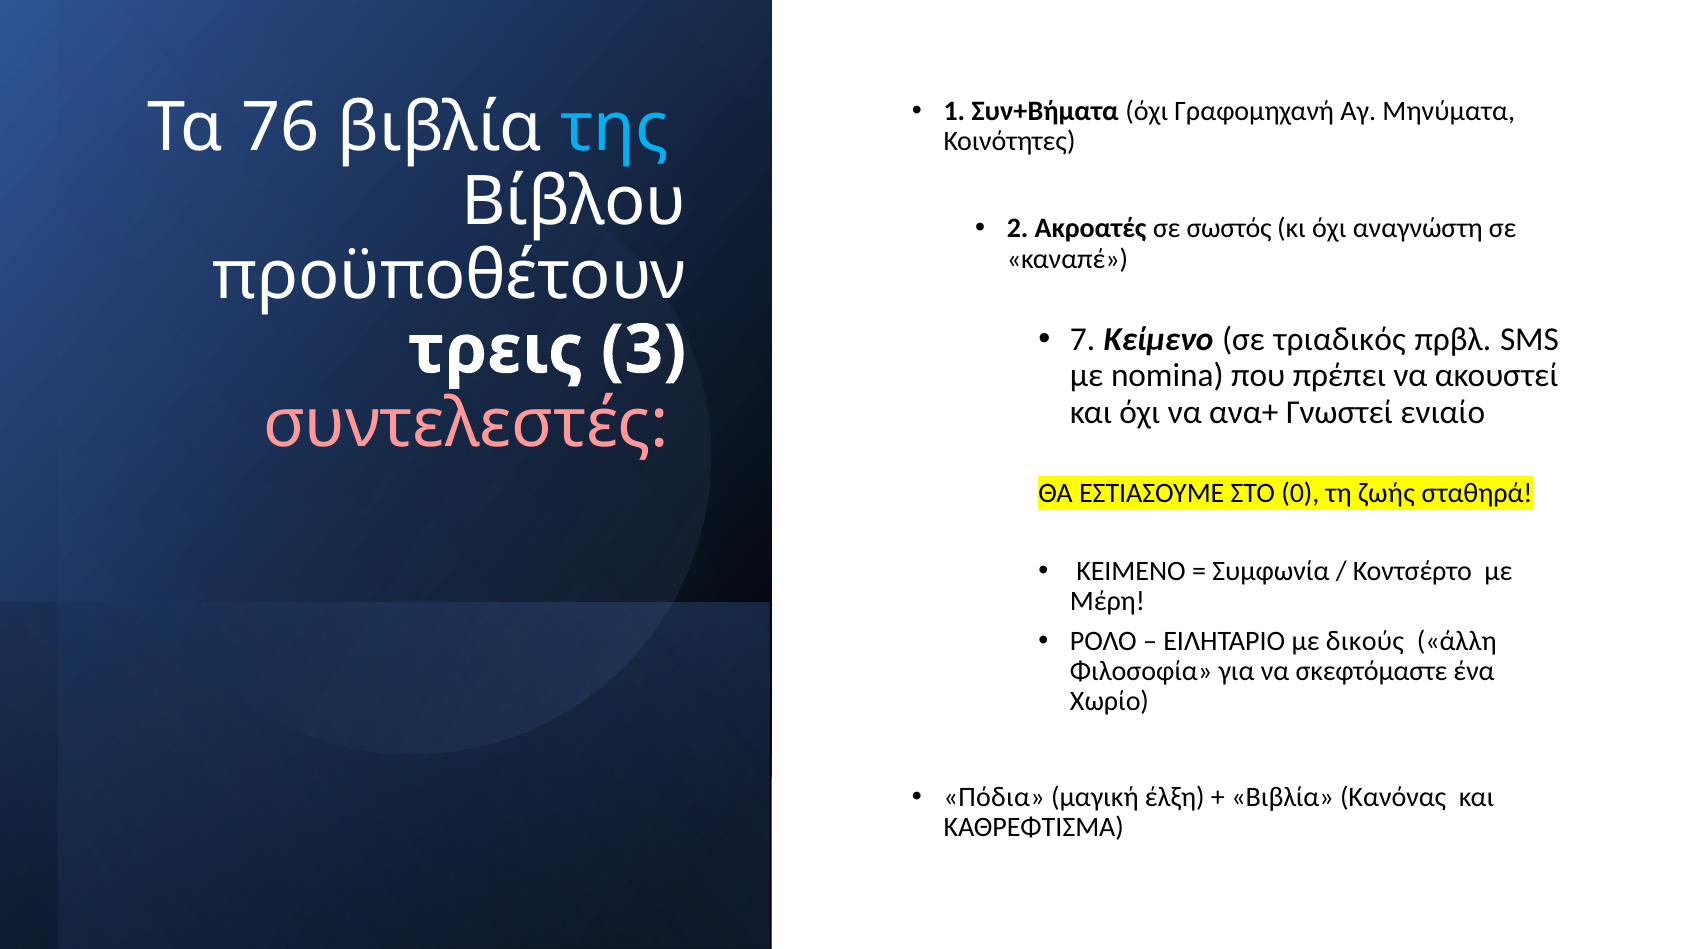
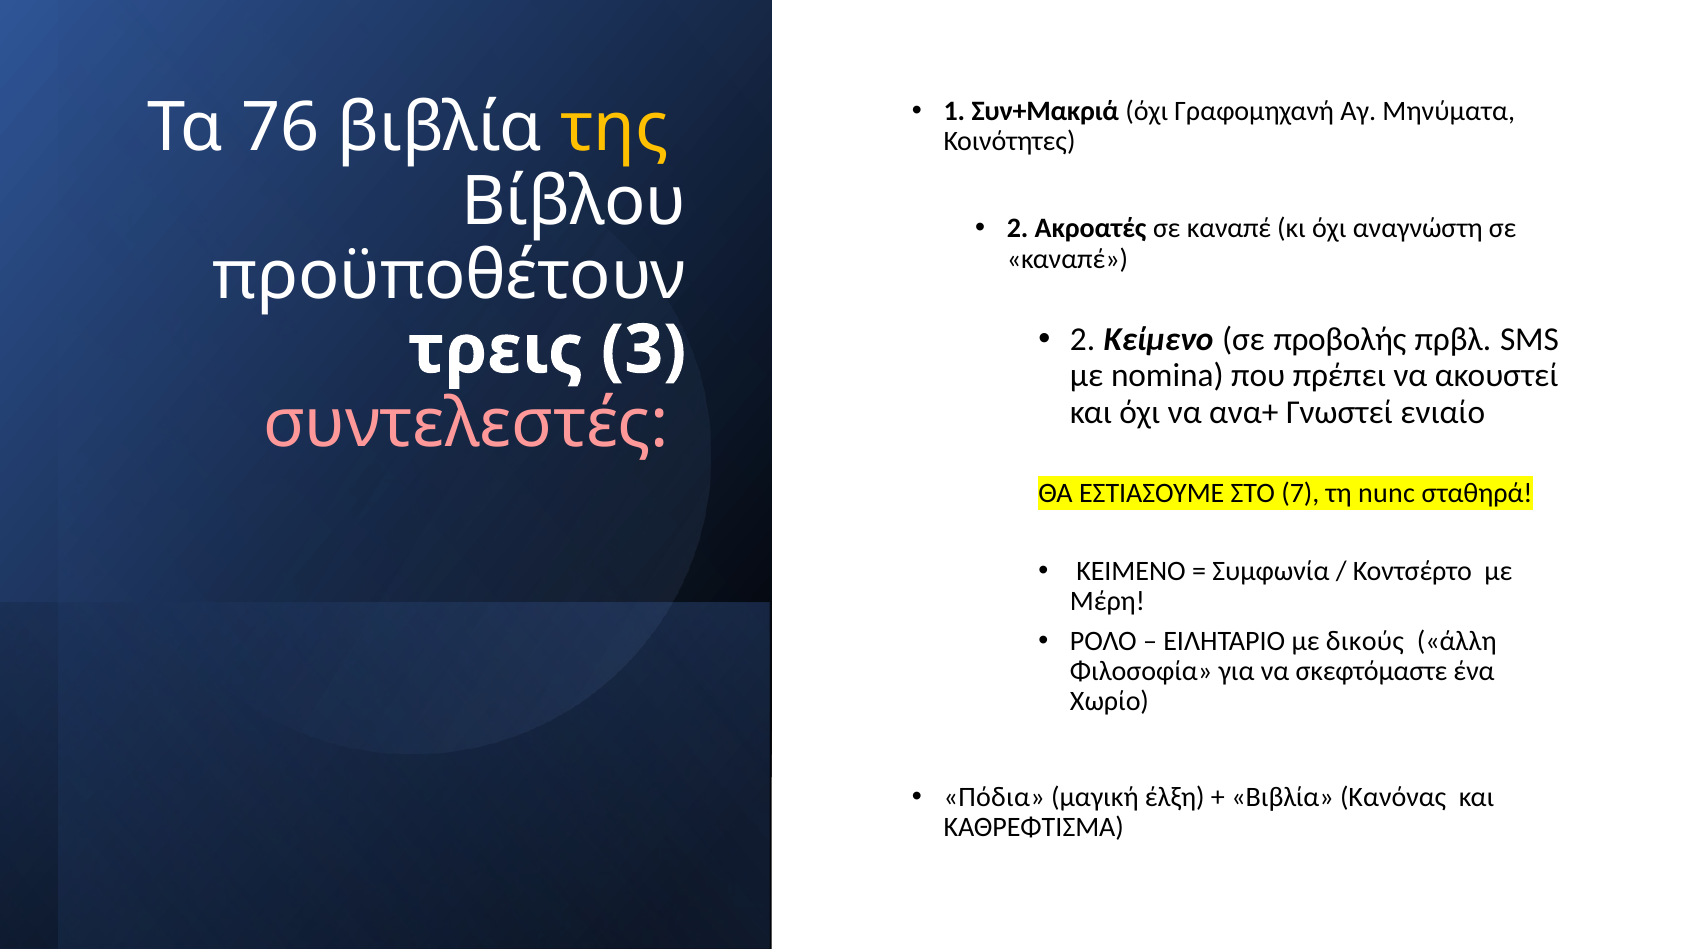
Συν+Βήματα: Συν+Βήματα -> Συν+Μακριά (1045, 111)
της colour: light blue -> yellow (614, 128)
Ακροατές σε σωστός: σωστός -> καναπέ (1229, 228)
7: 7 -> 2 (1083, 340)
τριαδικός: τριαδικός -> προβολής (1340, 340)
0: 0 -> 7 (1300, 493)
ζωής: ζωής -> nunc (1386, 493)
